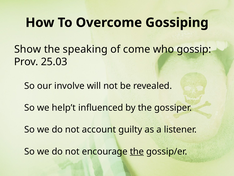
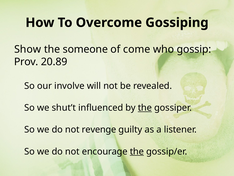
speaking: speaking -> someone (85, 49)
25.03: 25.03 -> 20.89 (54, 62)
help’t: help’t -> shut’t (64, 107)
the underline: none -> present (145, 107)
account: account -> revenge (99, 129)
